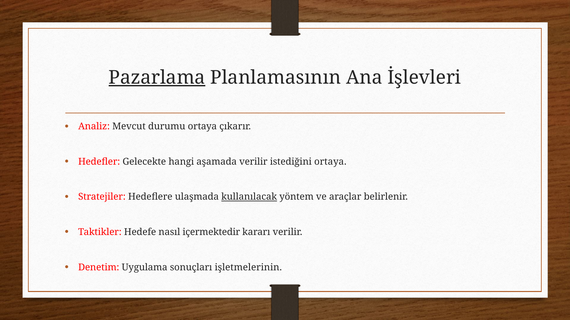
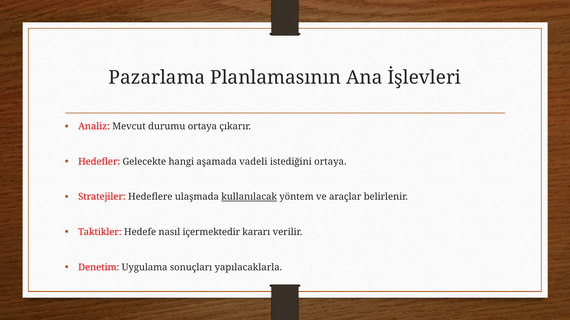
Pazarlama underline: present -> none (157, 78)
aşamada verilir: verilir -> vadeli (253, 162)
işletmelerinin: işletmelerinin -> yapılacaklarla (248, 268)
